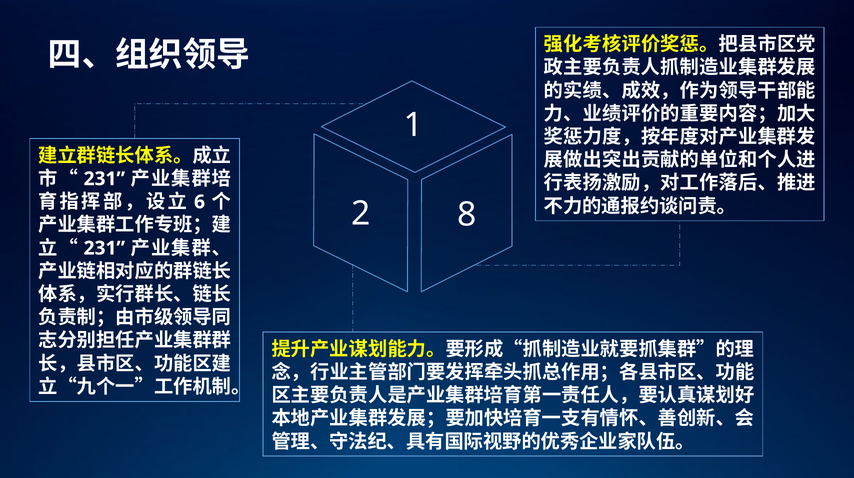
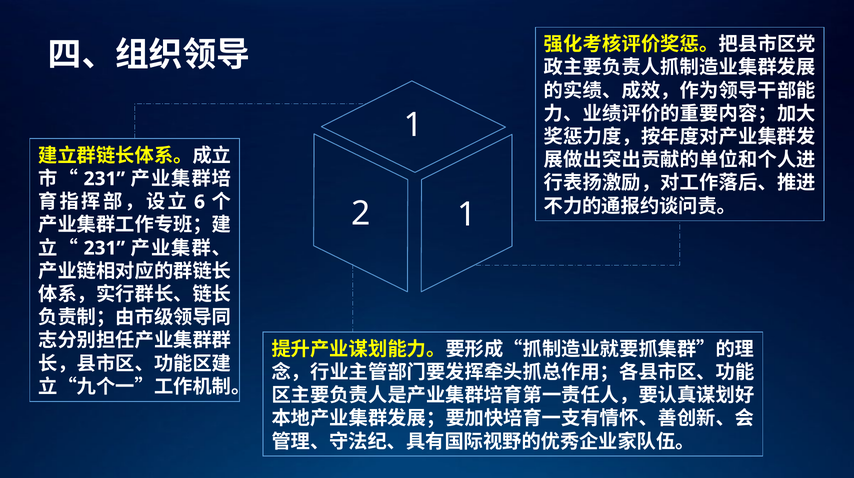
2 8: 8 -> 1 (467, 215)
